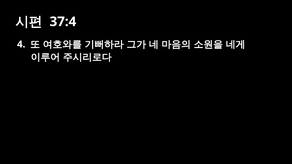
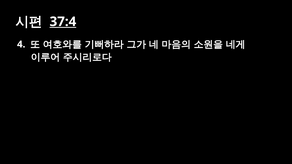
37:4 underline: none -> present (63, 22)
